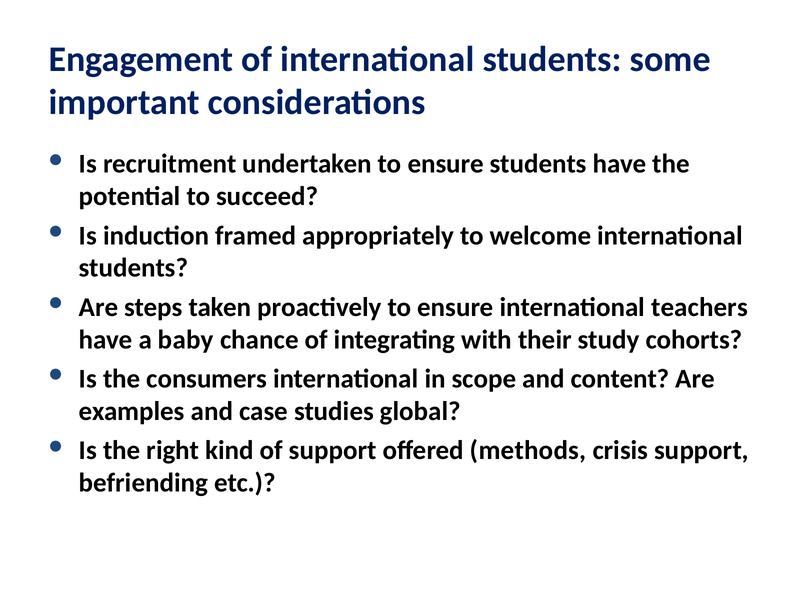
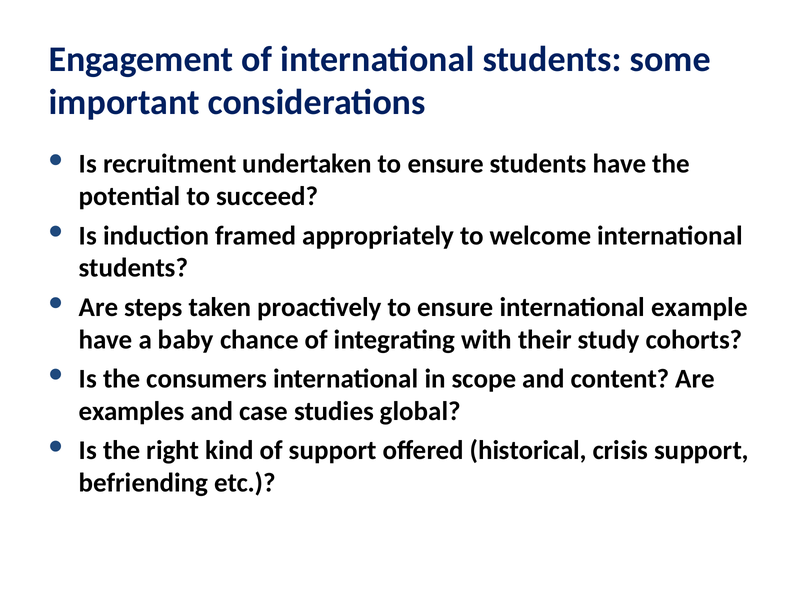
teachers: teachers -> example (699, 307)
methods: methods -> historical (528, 450)
